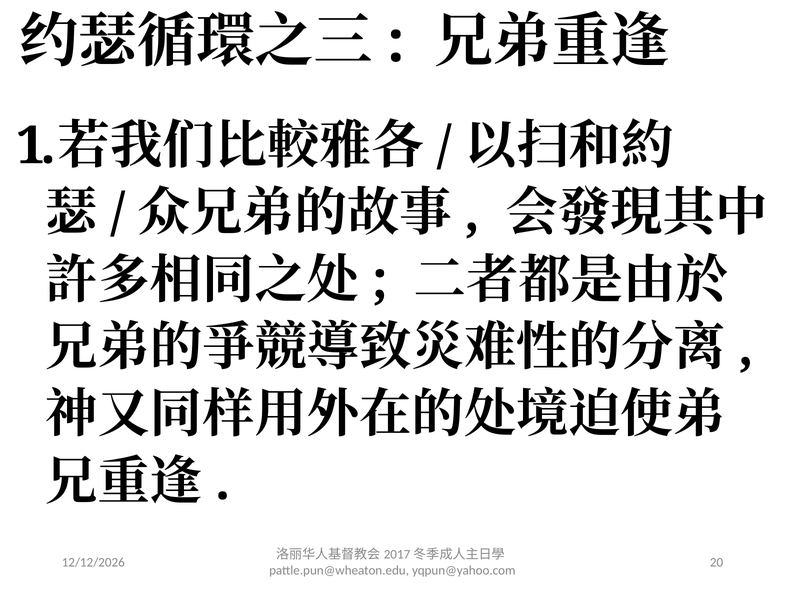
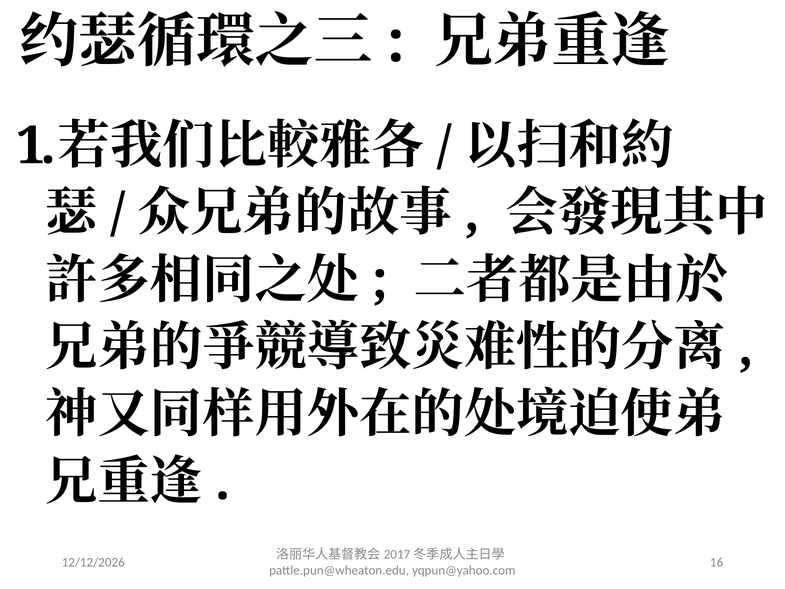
20: 20 -> 16 (717, 562)
